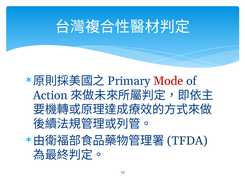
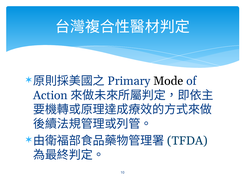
Mode colour: red -> black (168, 81)
